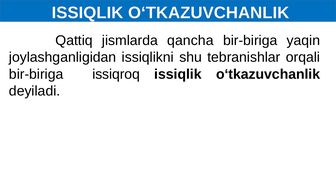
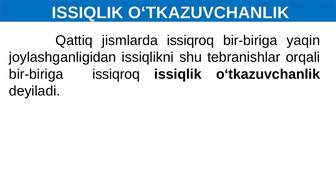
jismlarda qancha: qancha -> issiqroq (191, 41)
